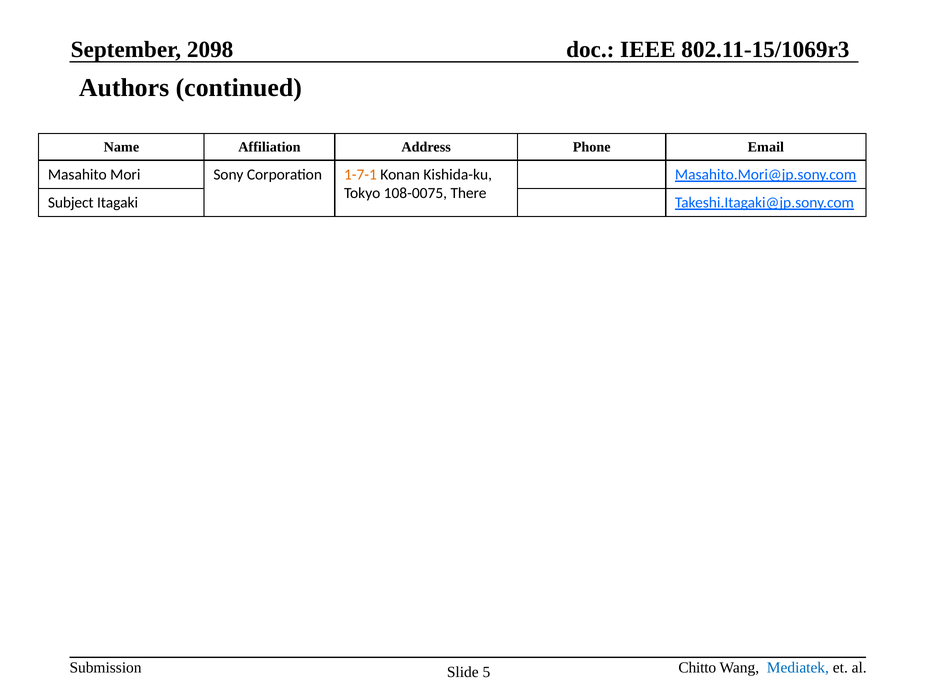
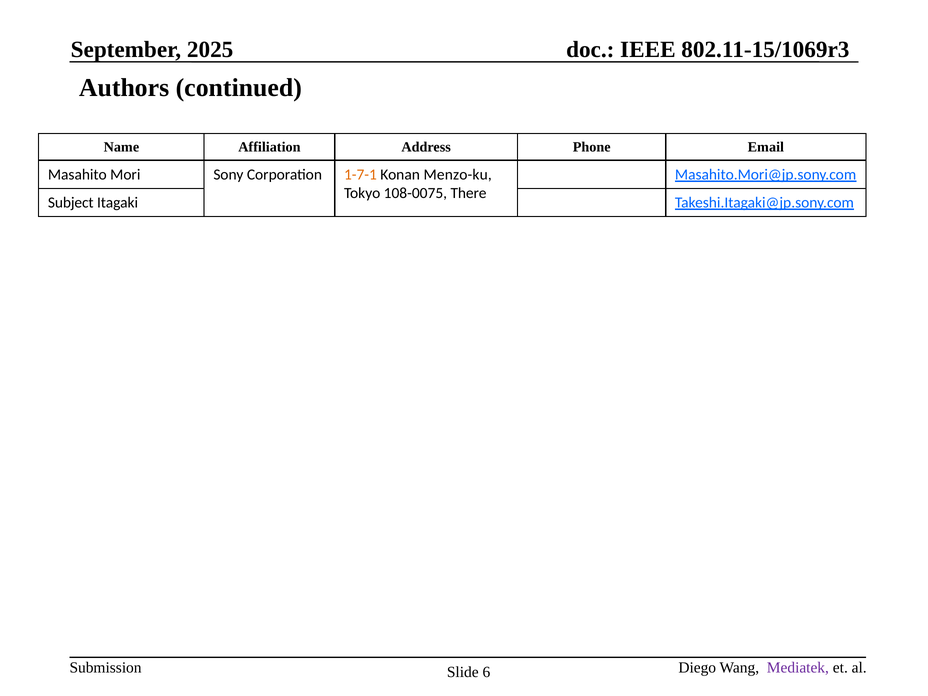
2098: 2098 -> 2025 (210, 50)
Kishida-ku: Kishida-ku -> Menzo-ku (458, 174)
Chitto: Chitto -> Diego (697, 668)
Mediatek colour: blue -> purple (798, 668)
5: 5 -> 6 (486, 672)
